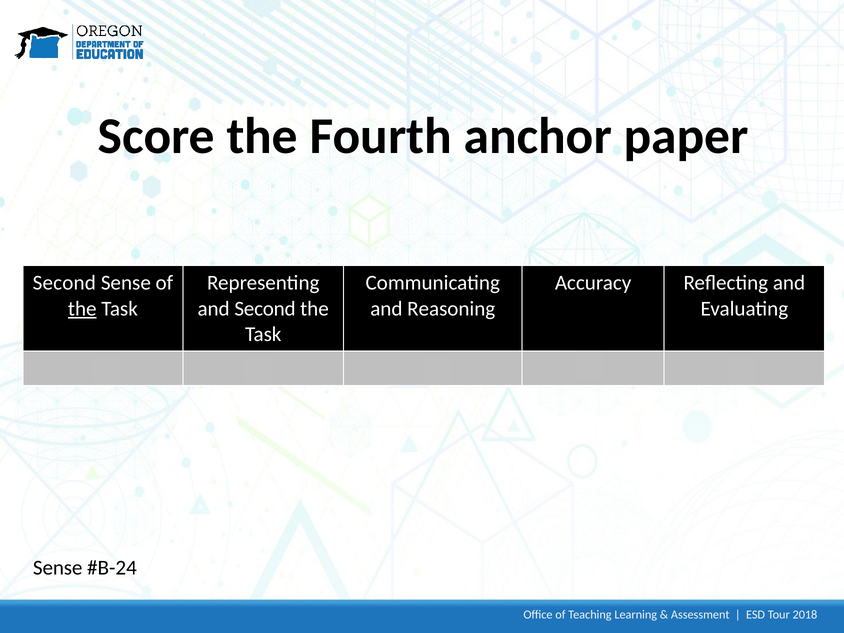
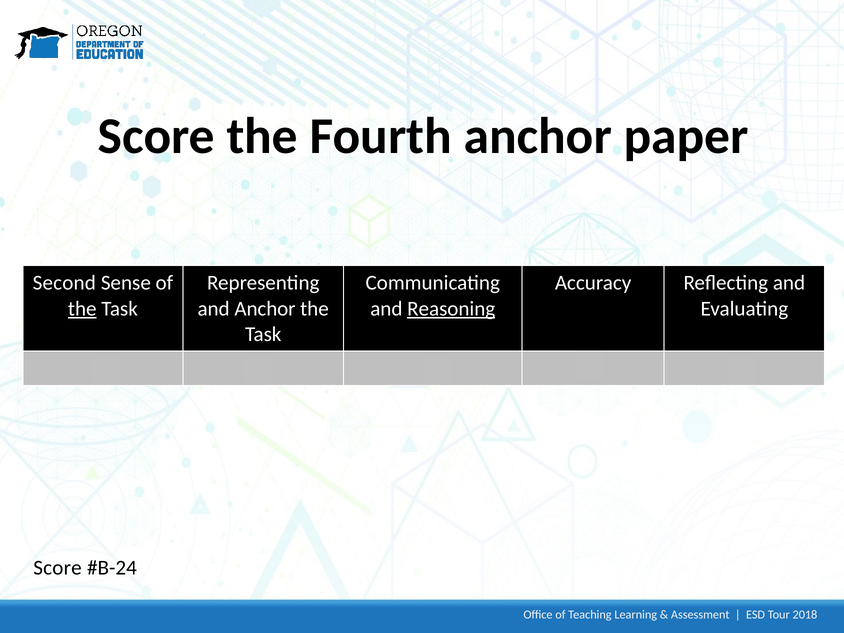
and Second: Second -> Anchor (265, 309)
Reasoning underline: none -> present (451, 309)
Sense: Sense -> Score (58, 568)
